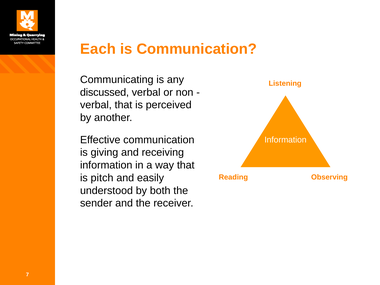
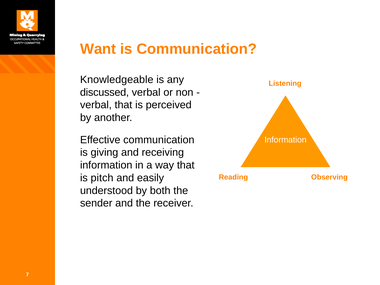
Each: Each -> Want (98, 49)
Communicating: Communicating -> Knowledgeable (117, 80)
